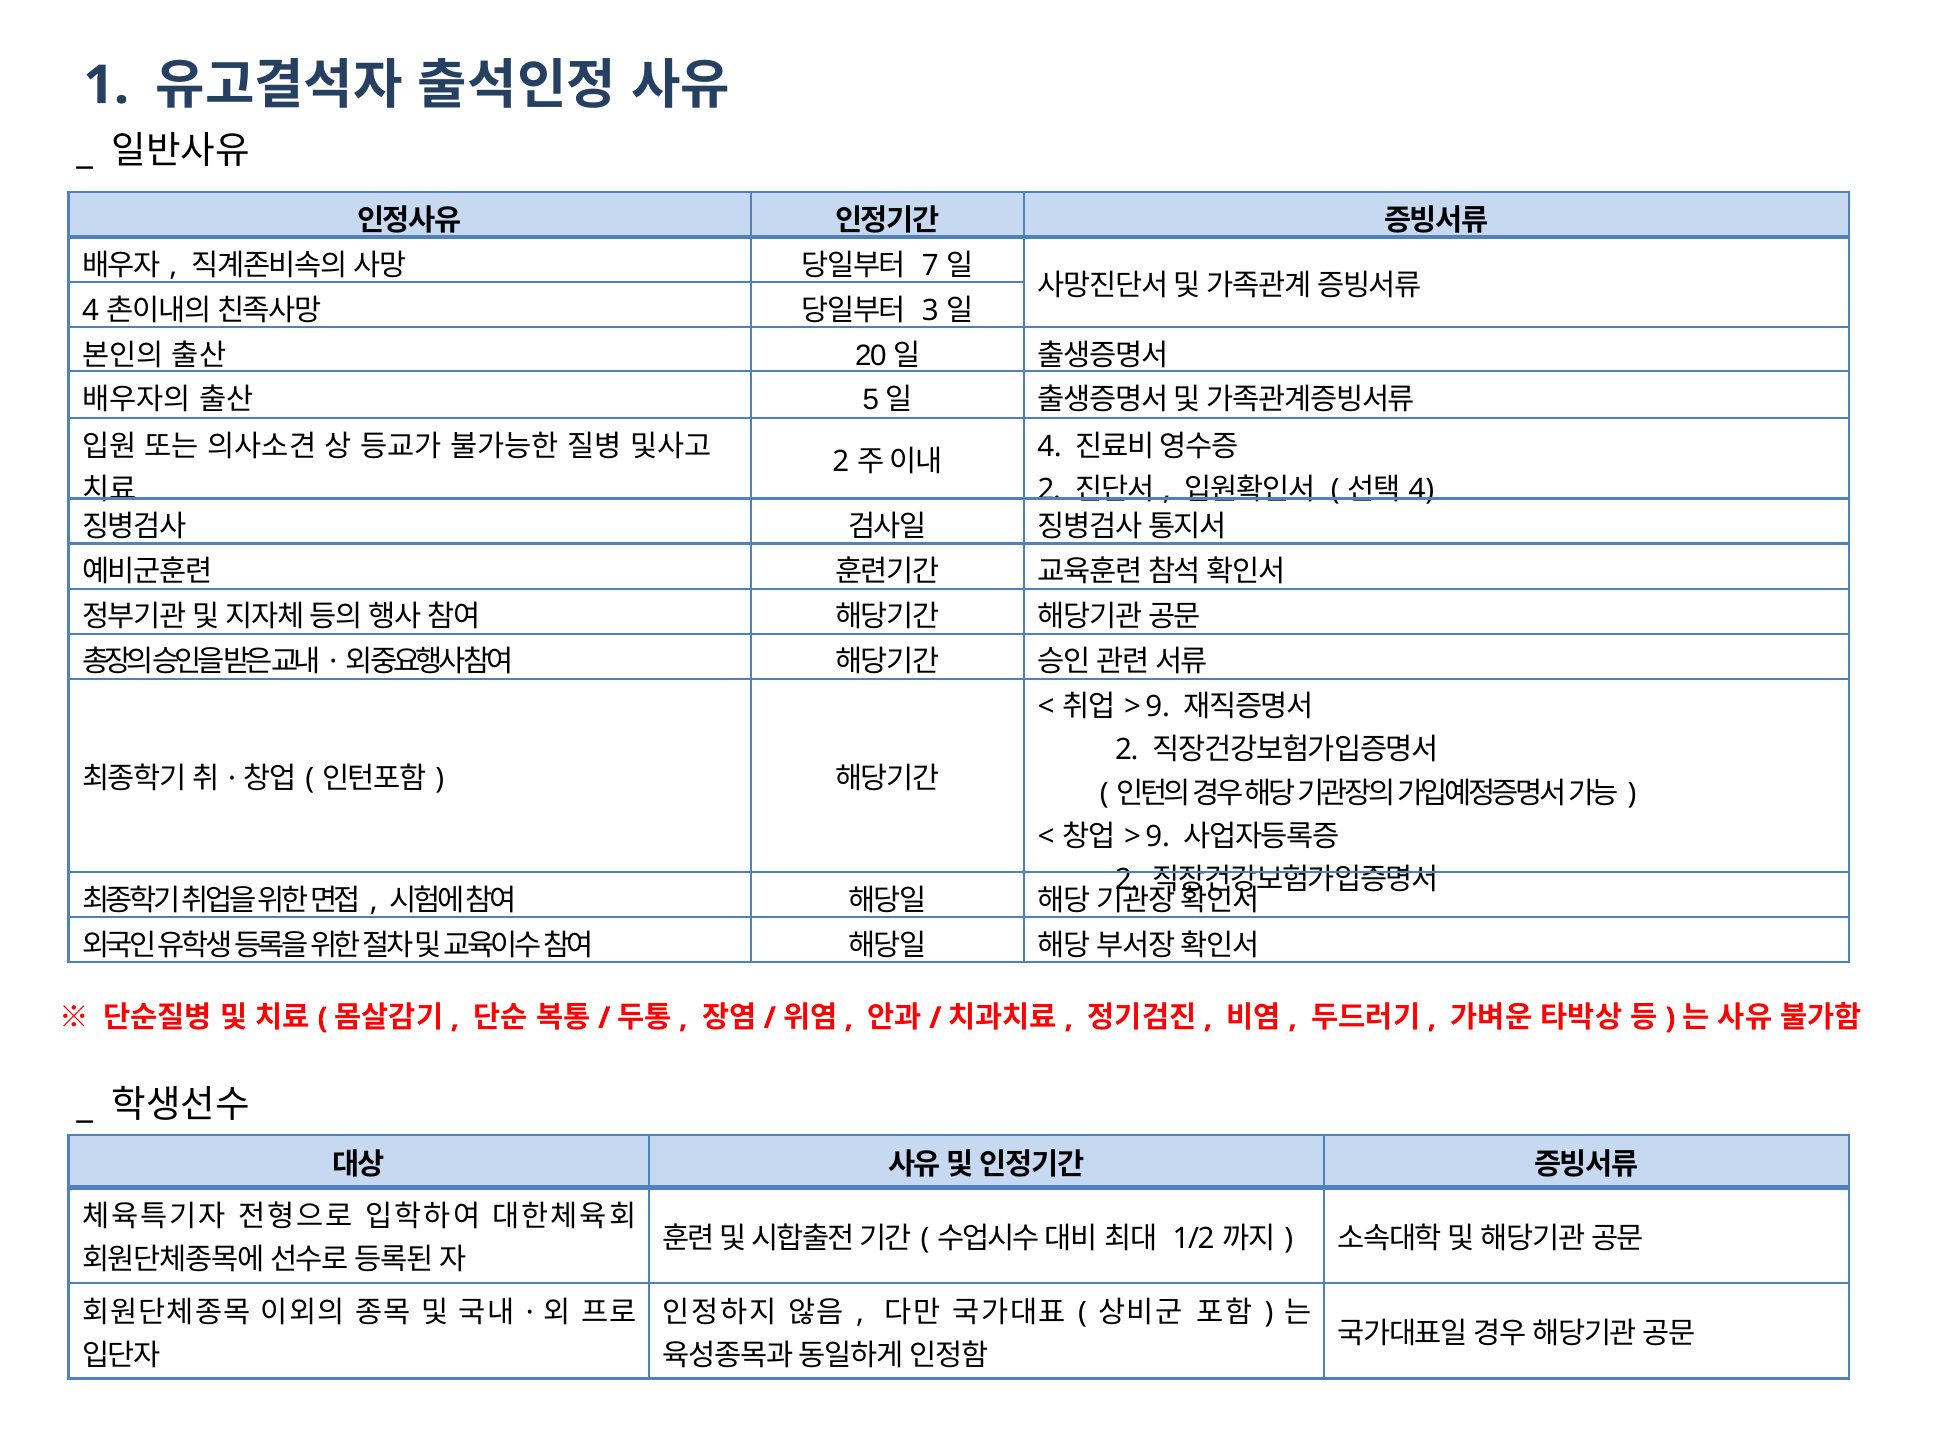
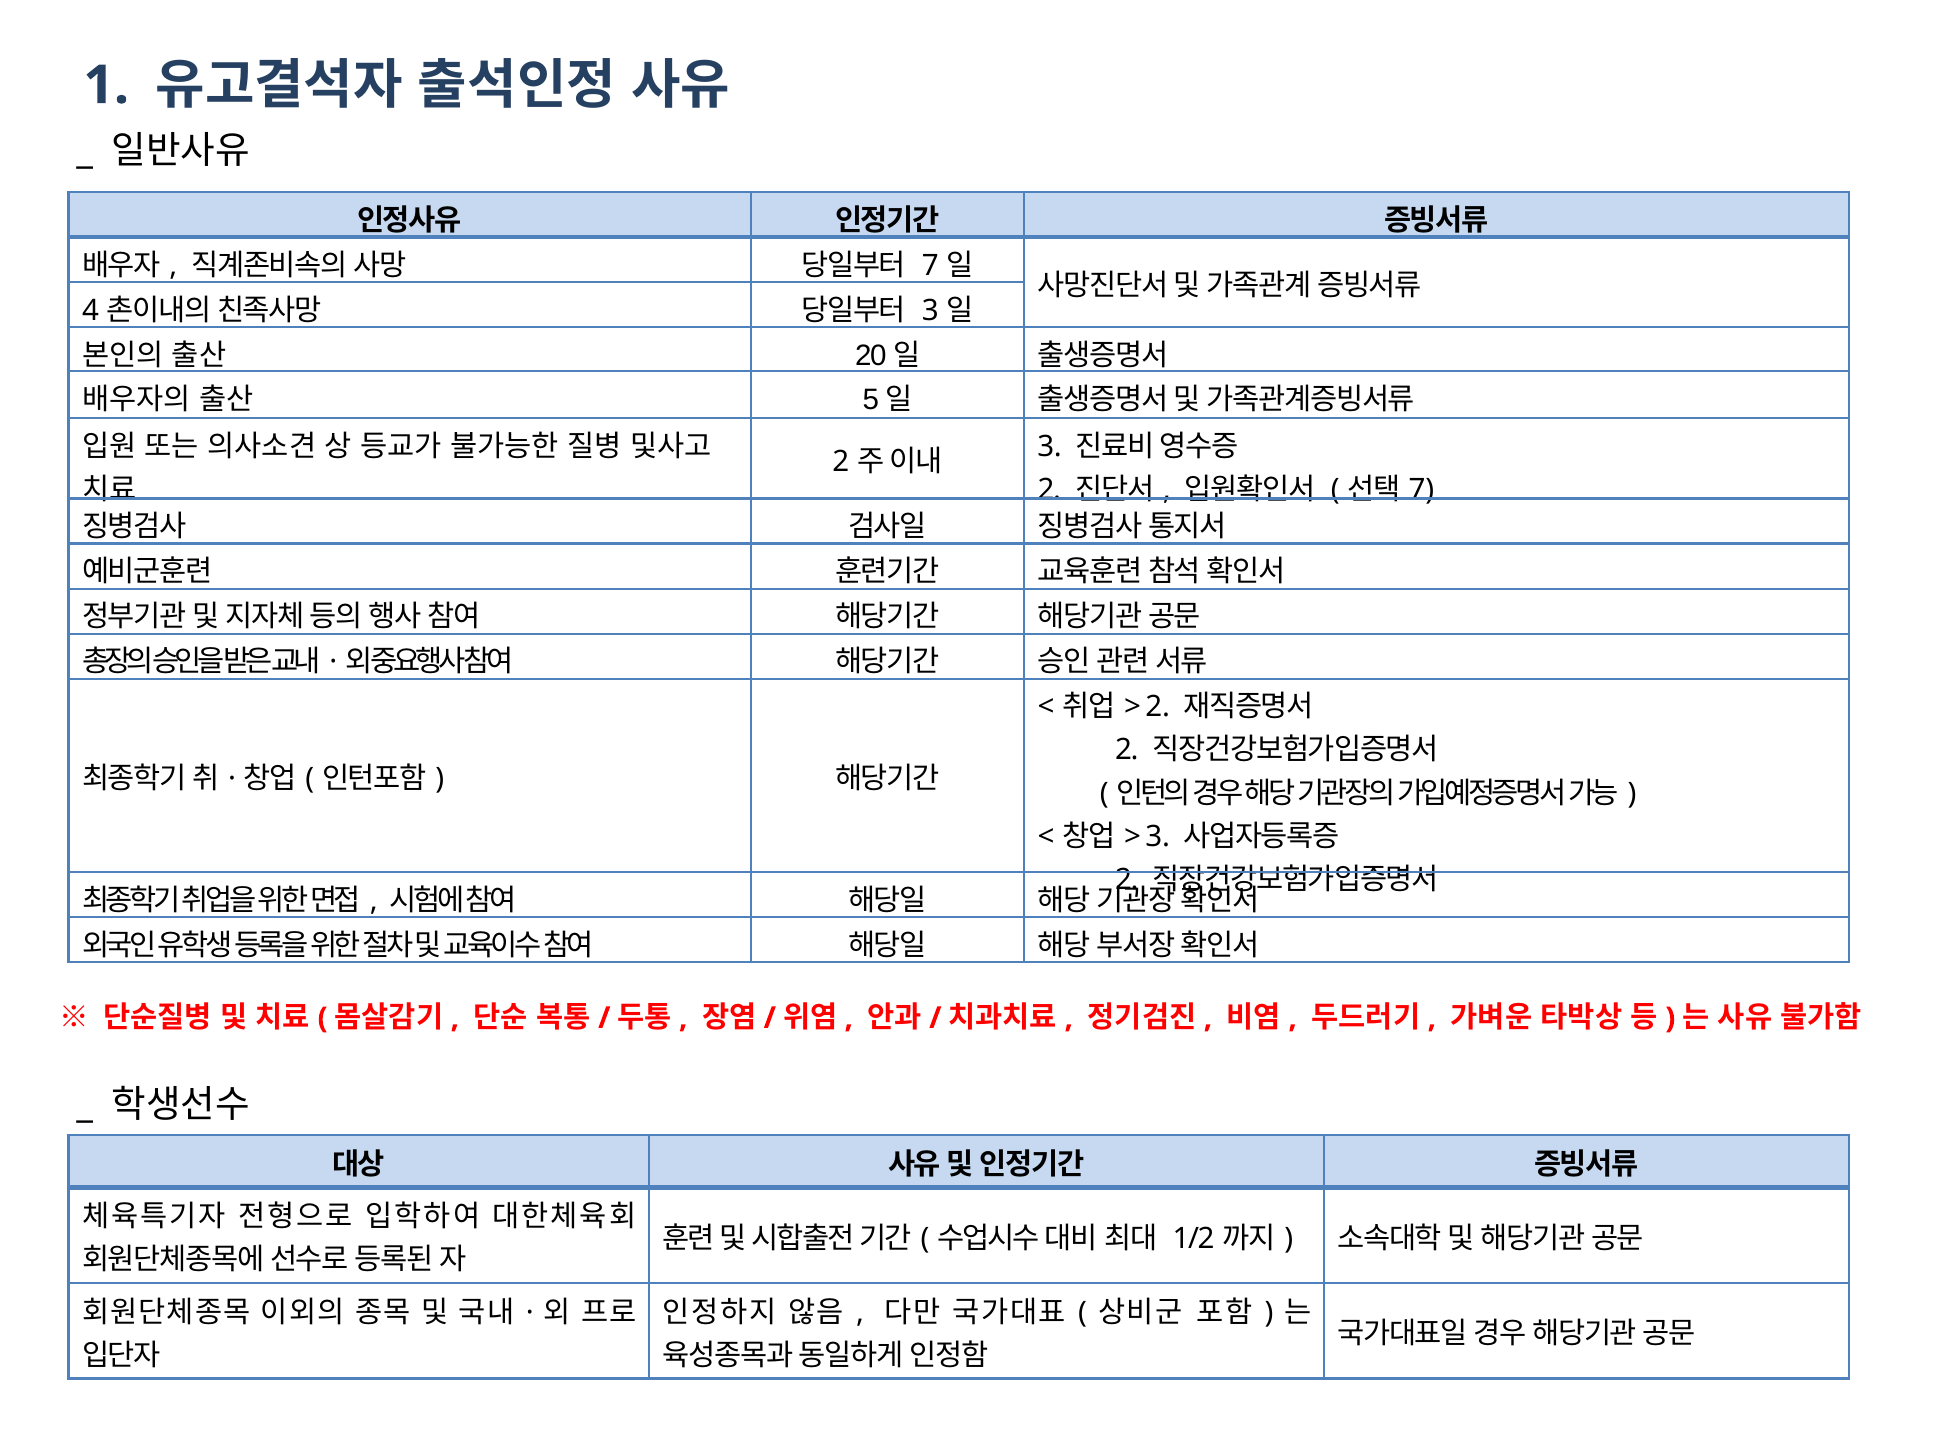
4: 4 -> 3 (1050, 447)
4: 4 -> 7 (1421, 490)
9: 9 -> 2 (1158, 707)
9: 9 -> 3 (1158, 837)
